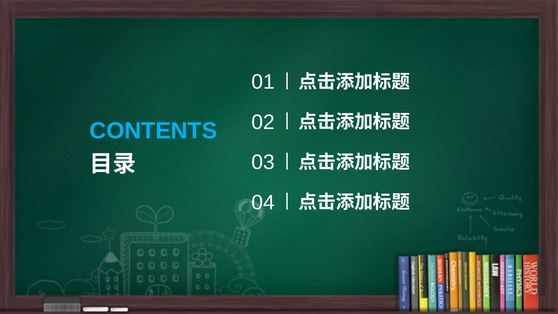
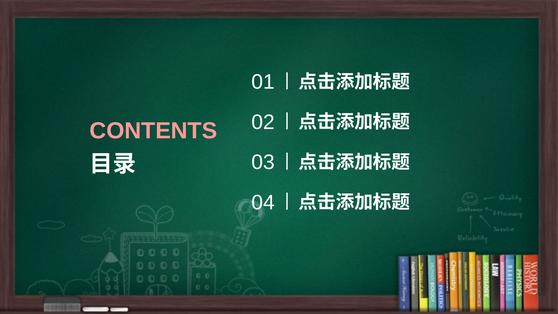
CONTENTS colour: light blue -> pink (153, 131)
